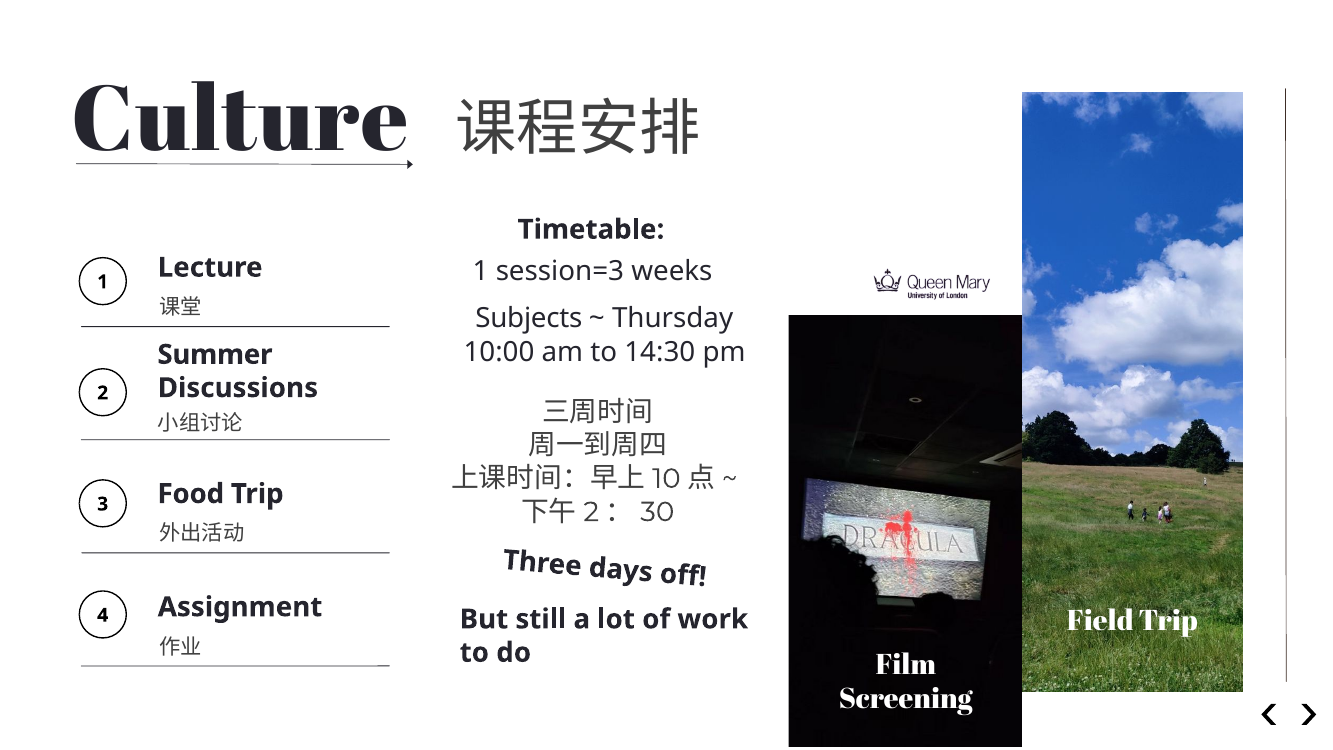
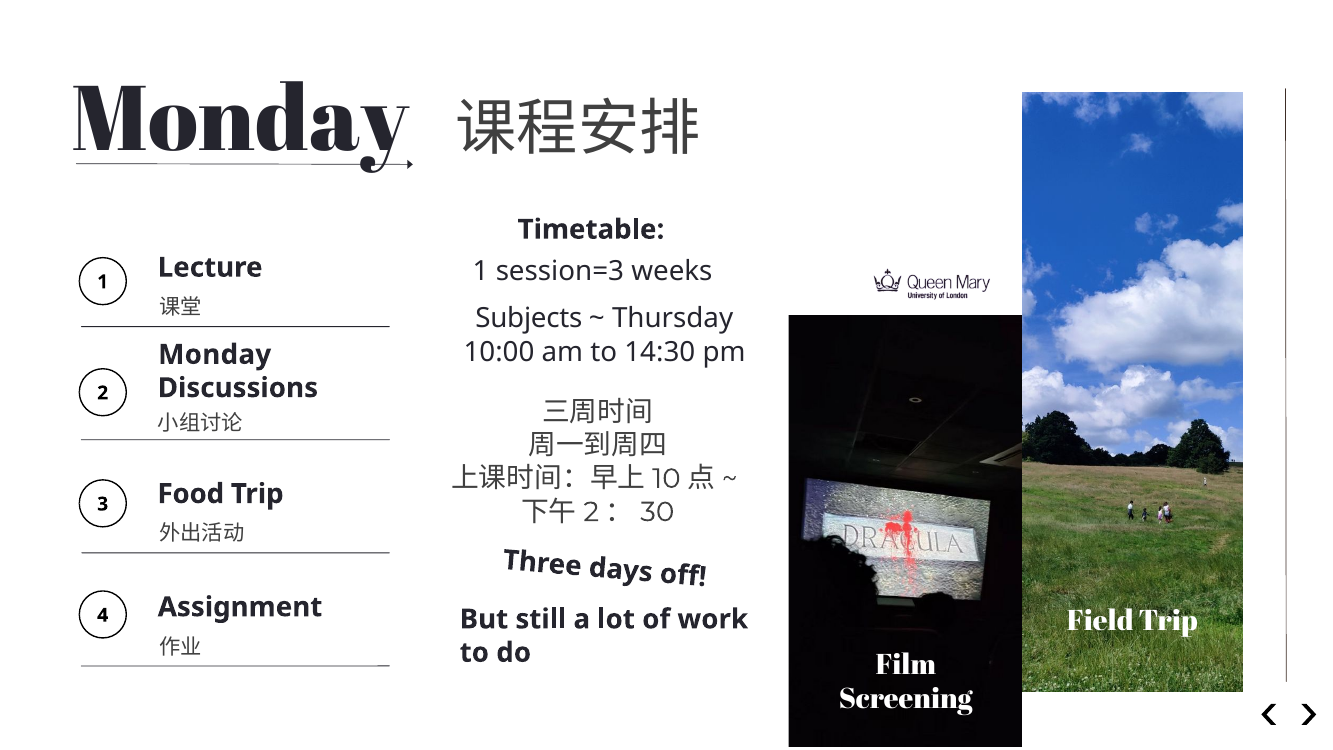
Culture: Culture -> Monday (240, 120)
Summer: Summer -> Monday (215, 355)
